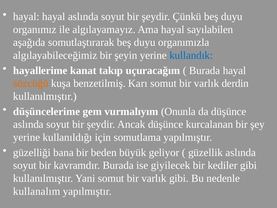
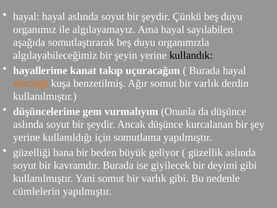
kullandık colour: blue -> black (191, 55)
Karı: Karı -> Ağır (138, 83)
kediler: kediler -> deyimi (223, 165)
kullanalım: kullanalım -> cümlelerin (37, 191)
